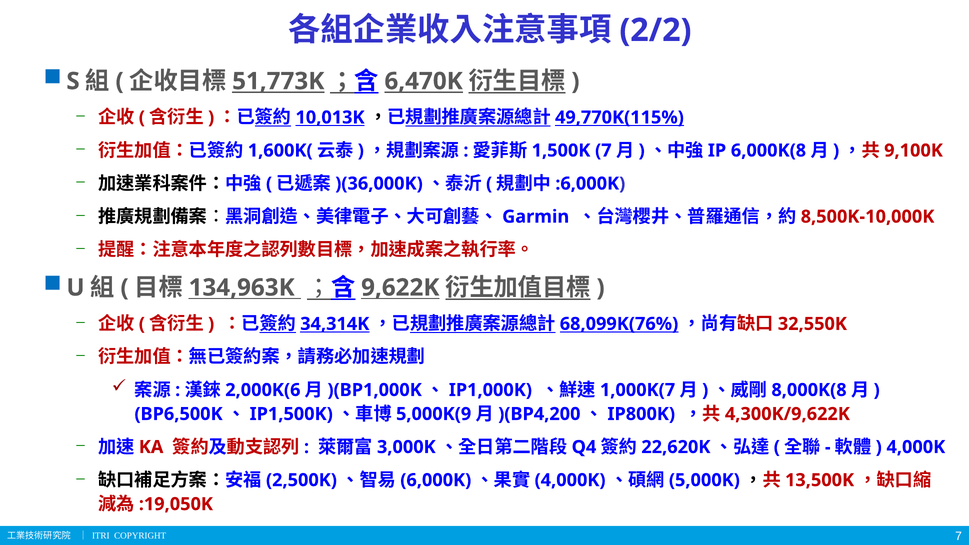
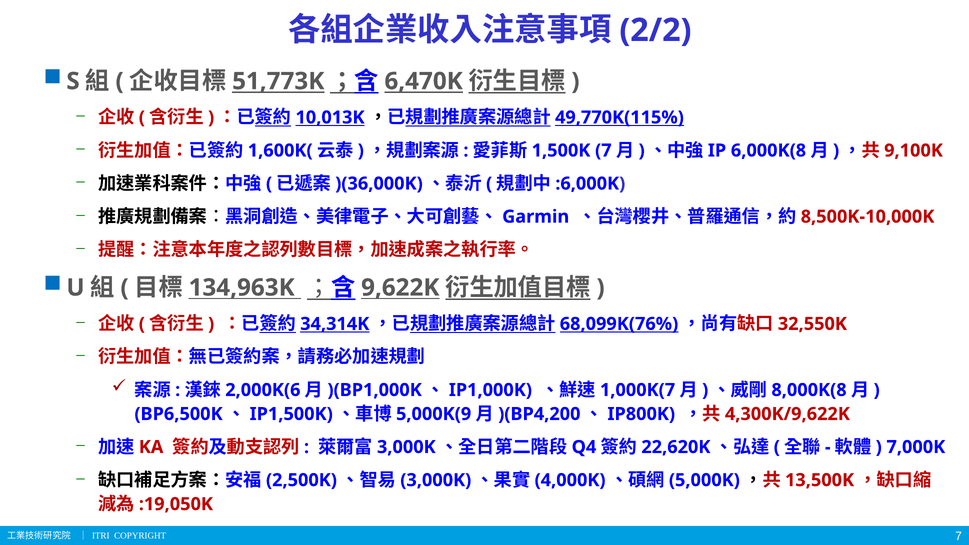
4,000K: 4,000K -> 7,000K (916, 447)
6,000K: 6,000K -> 3,000K (436, 480)
